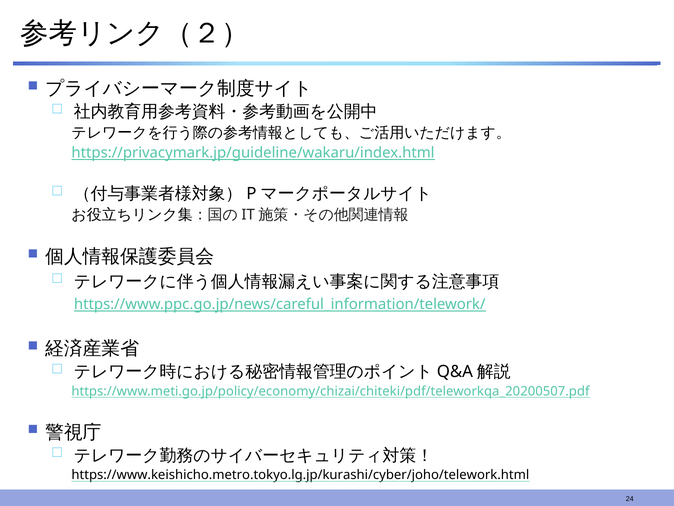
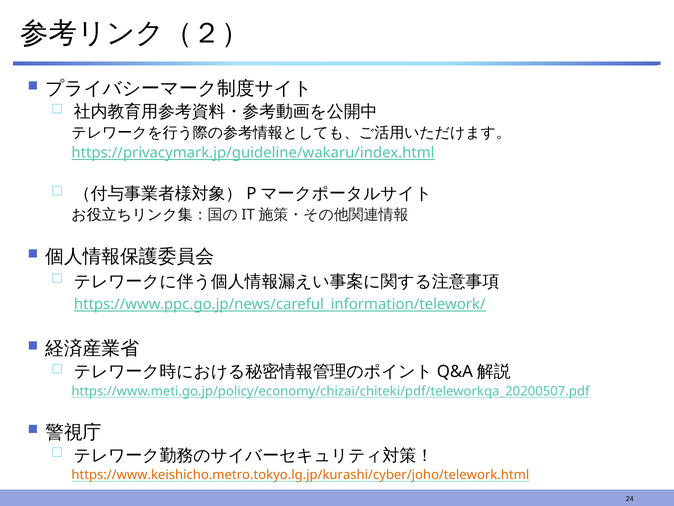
https://www.keishicho.metro.tokyo.lg.jp/kurashi/cyber/joho/telework.html colour: black -> orange (300, 475)
